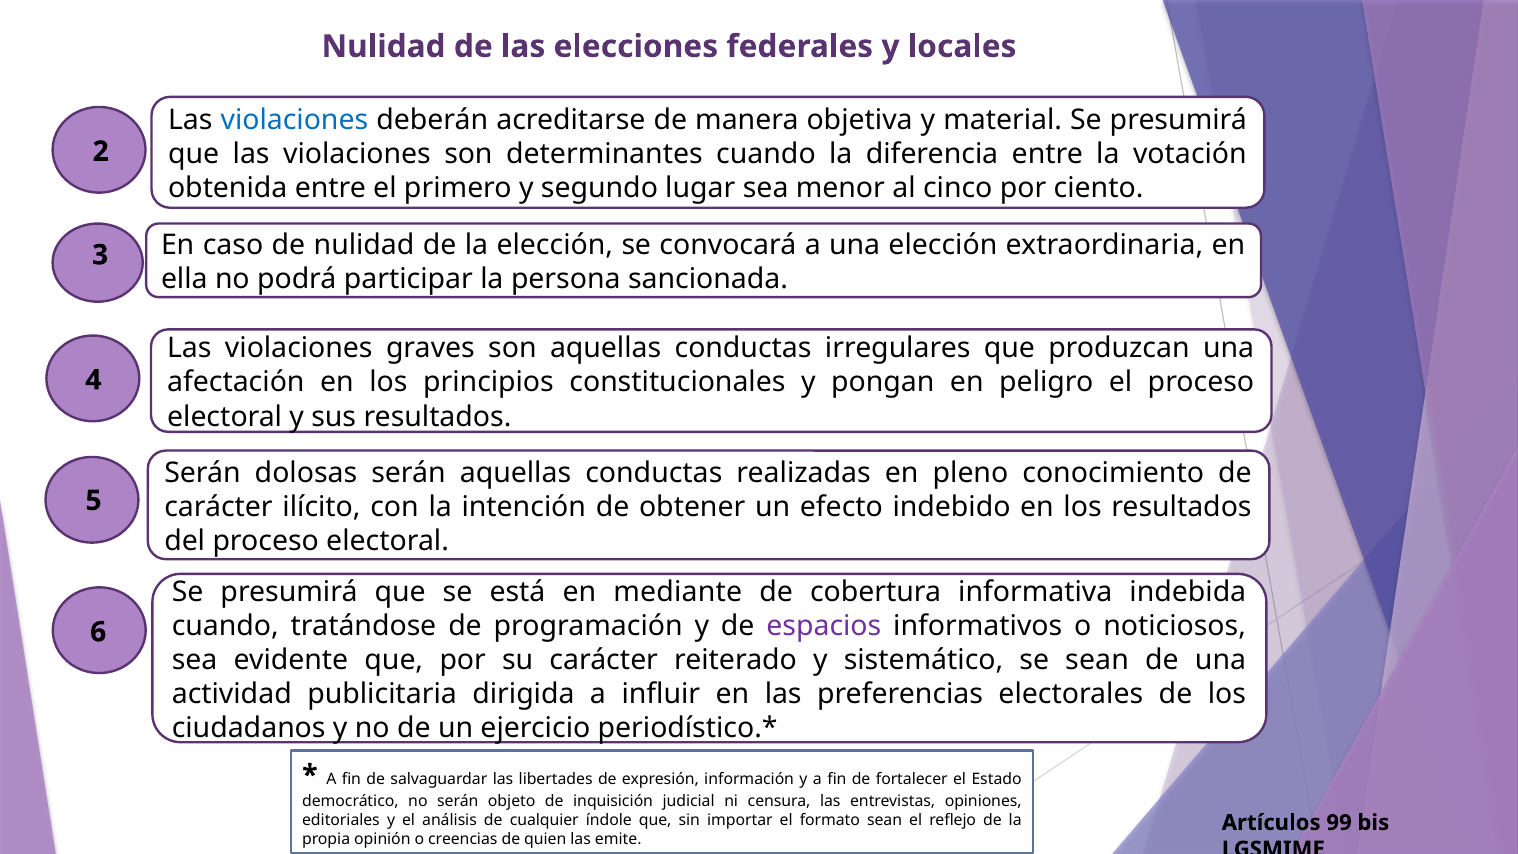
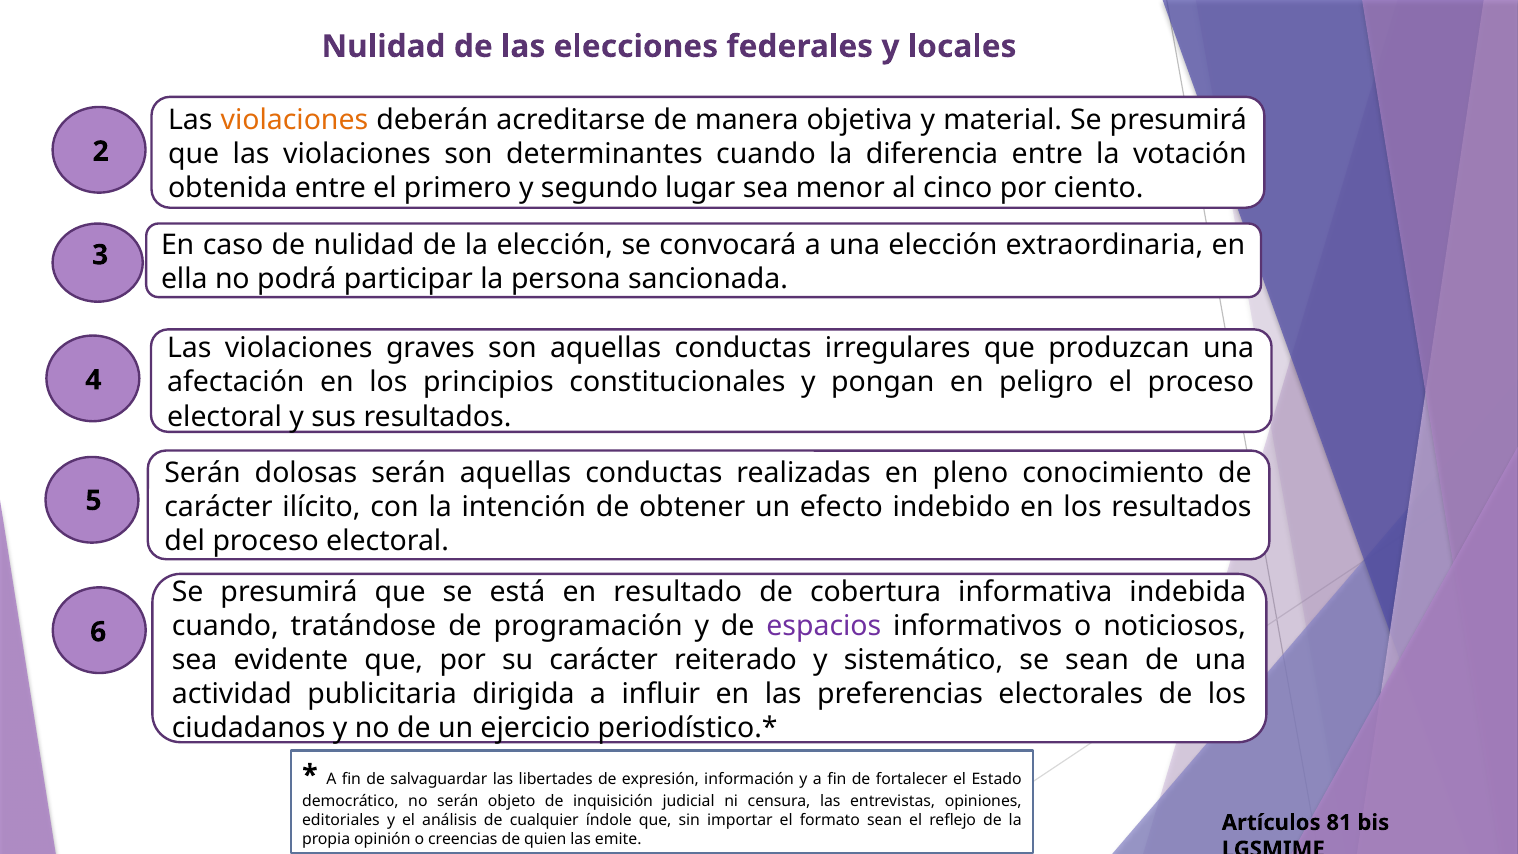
violaciones colour: blue -> orange (294, 120)
mediante: mediante -> resultado (678, 592)
99: 99 -> 81 (1339, 823)
